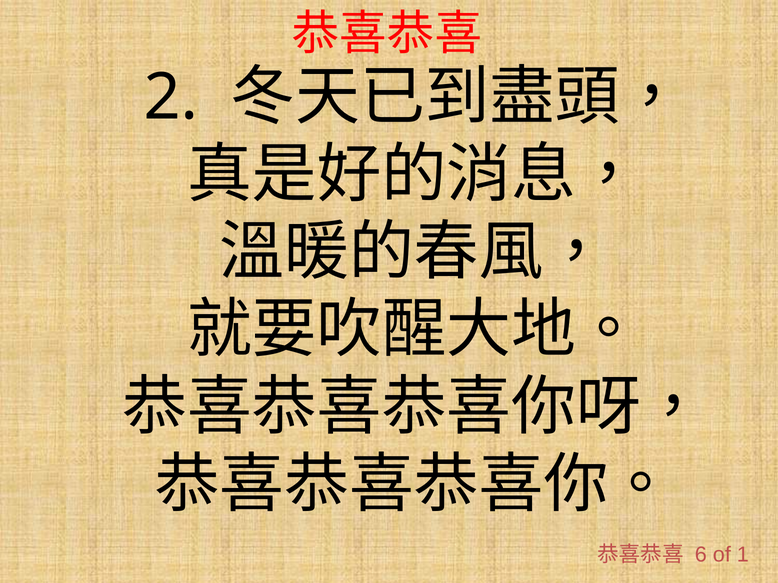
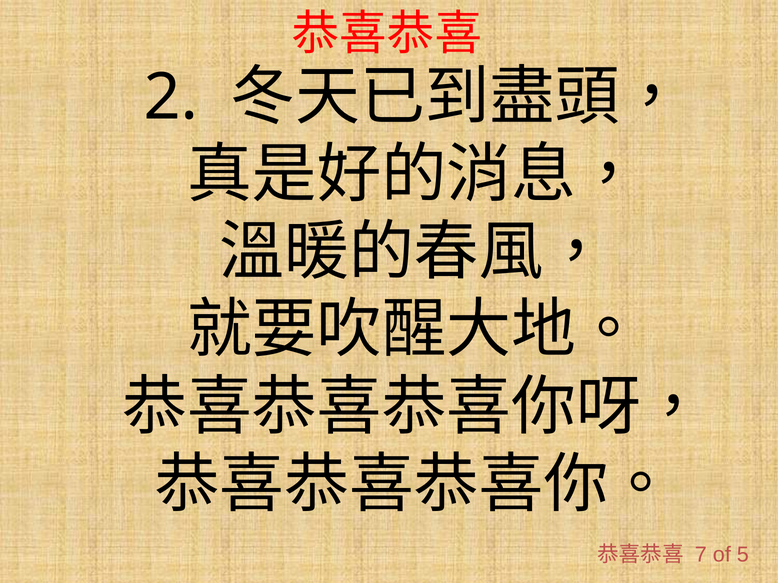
6: 6 -> 7 (701, 555)
1: 1 -> 5 (743, 555)
